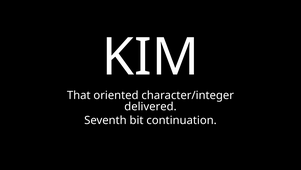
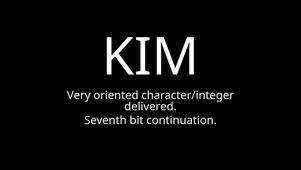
That: That -> Very (79, 95)
